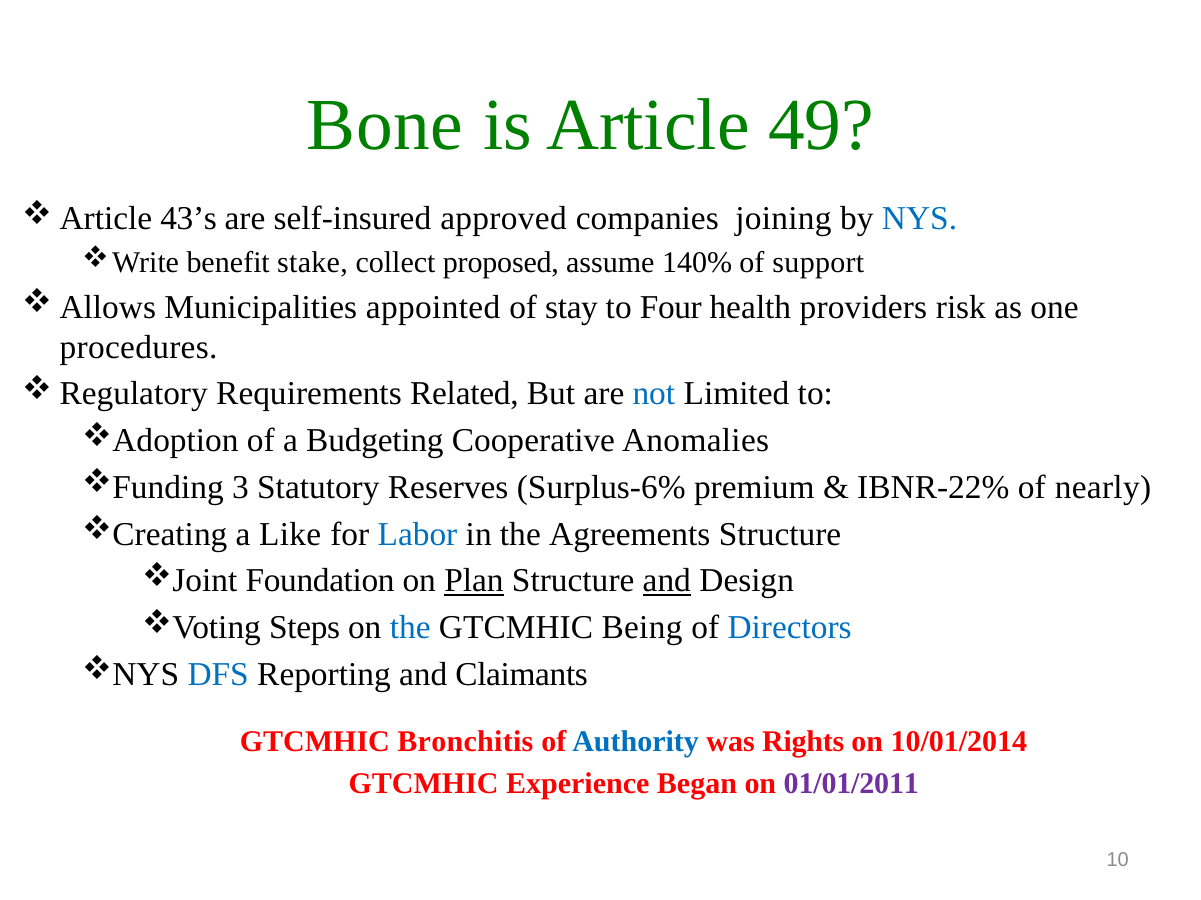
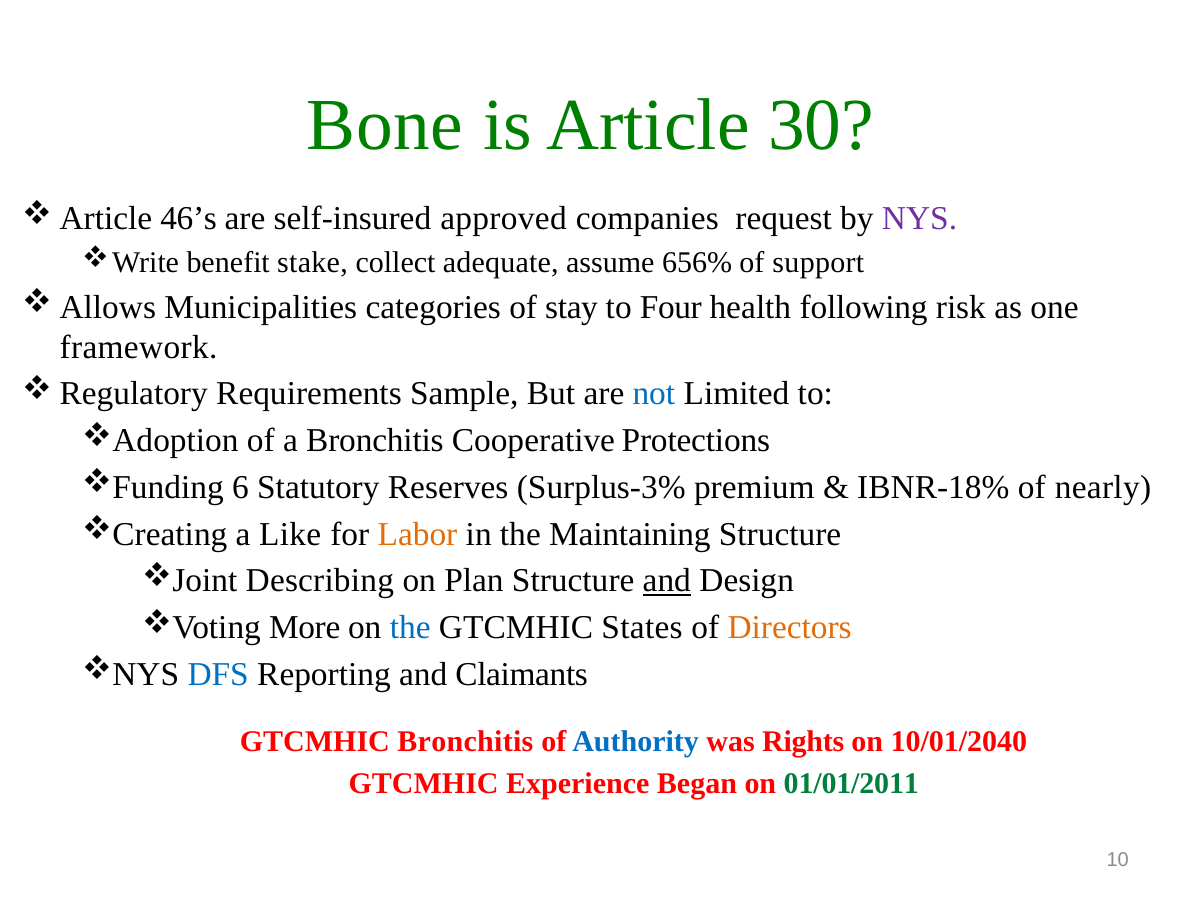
49: 49 -> 30 (821, 125)
43’s: 43’s -> 46’s (189, 219)
joining: joining -> request (784, 219)
NYS colour: blue -> purple (920, 219)
proposed: proposed -> adequate (501, 262)
140%: 140% -> 656% (697, 262)
appointed: appointed -> categories (433, 307)
providers: providers -> following (864, 307)
procedures: procedures -> framework (139, 347)
Related: Related -> Sample (464, 394)
a Budgeting: Budgeting -> Bronchitis (375, 441)
Anomalies: Anomalies -> Protections (696, 441)
3: 3 -> 6 (240, 488)
Surplus-6%: Surplus-6% -> Surplus-3% (601, 488)
IBNR-22%: IBNR-22% -> IBNR-18% (933, 488)
Labor colour: blue -> orange (417, 535)
Agreements: Agreements -> Maintaining (630, 535)
Foundation: Foundation -> Describing (320, 581)
Plan underline: present -> none (474, 581)
Steps: Steps -> More (305, 628)
Being: Being -> States (642, 628)
Directors colour: blue -> orange (790, 628)
10/01/2014: 10/01/2014 -> 10/01/2040 (959, 742)
01/01/2011 colour: purple -> green (851, 784)
